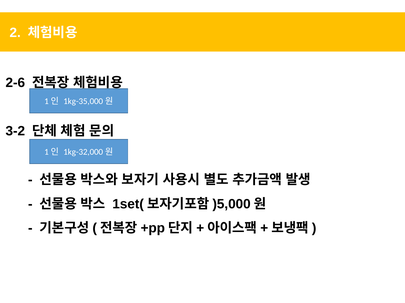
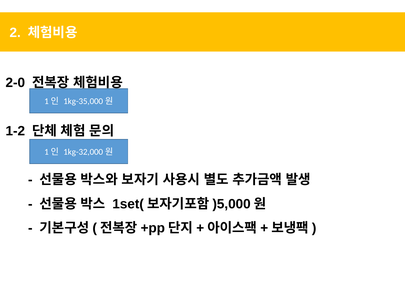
2-6: 2-6 -> 2-0 (15, 83)
3-2: 3-2 -> 1-2 (15, 132)
